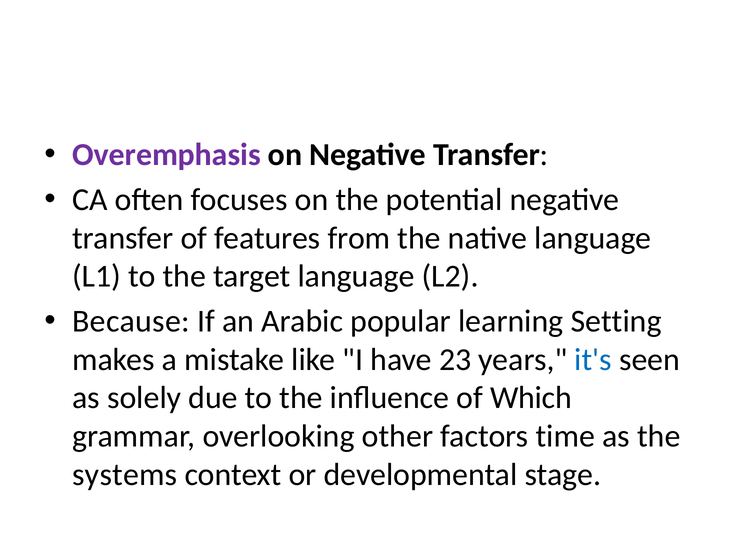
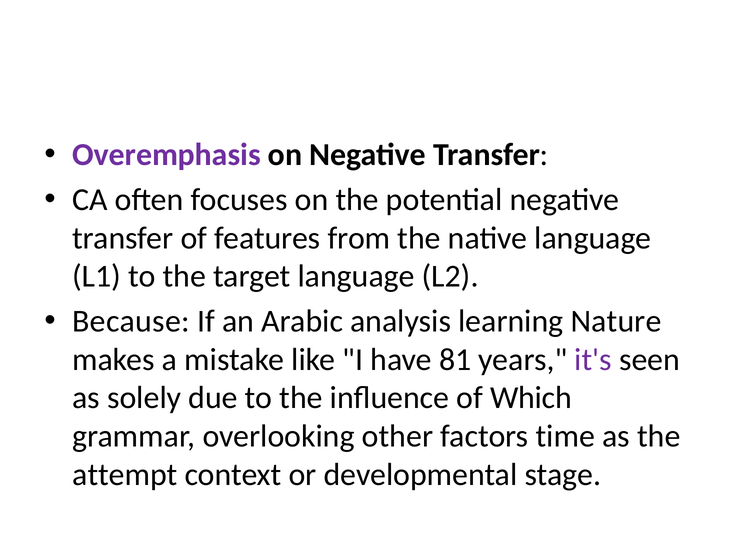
popular: popular -> analysis (401, 321)
Setting: Setting -> Nature (616, 321)
23: 23 -> 81 (455, 359)
it's colour: blue -> purple (593, 359)
systems: systems -> attempt (125, 474)
